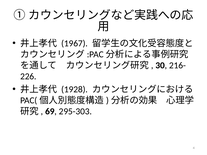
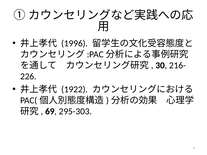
1967: 1967 -> 1996 (75, 43)
1928: 1928 -> 1922 (75, 89)
